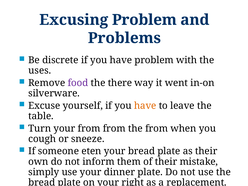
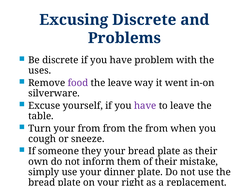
Excusing Problem: Problem -> Discrete (144, 20)
the there: there -> leave (120, 83)
have colour: orange -> purple (145, 106)
eten: eten -> they (91, 151)
